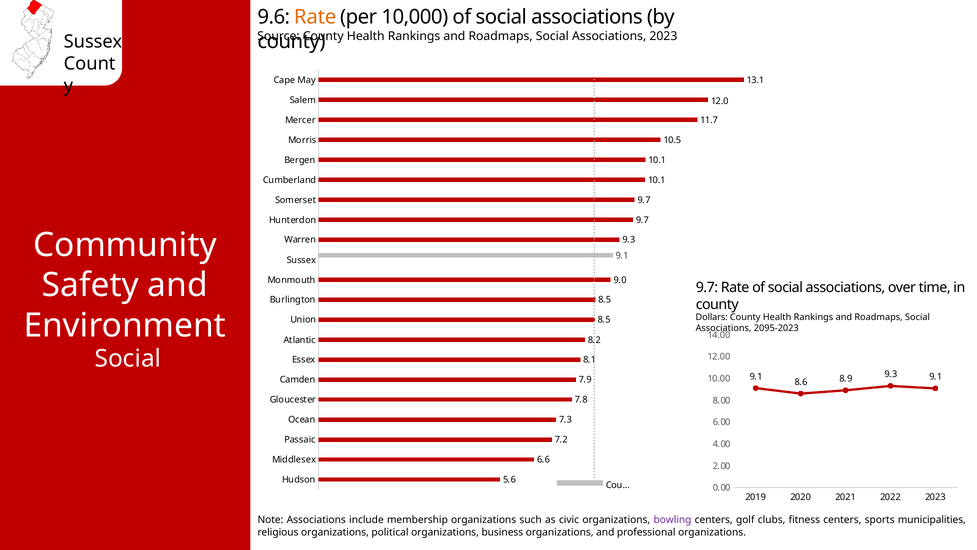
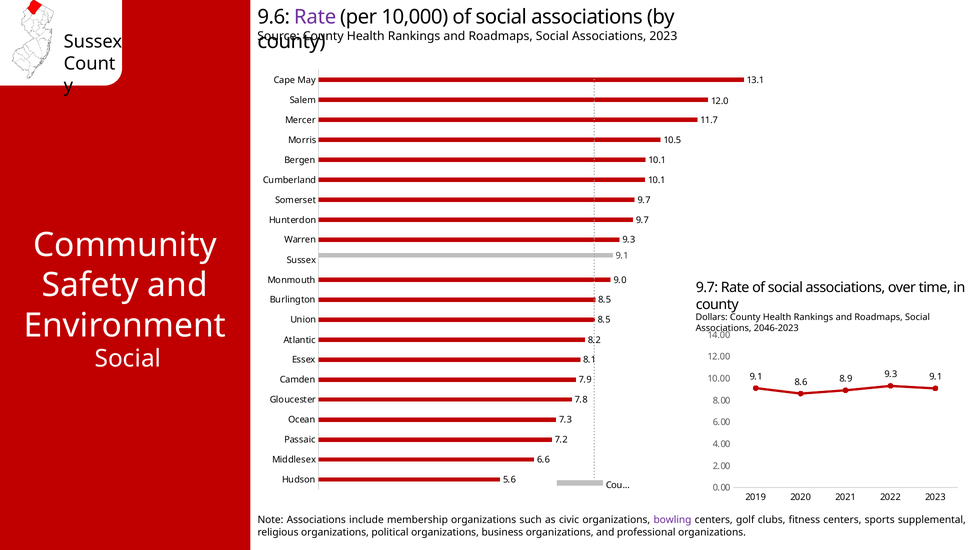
Rate colour: orange -> purple (315, 17)
2095-2023: 2095-2023 -> 2046-2023 (776, 328)
municipalities: municipalities -> supplemental (932, 520)
